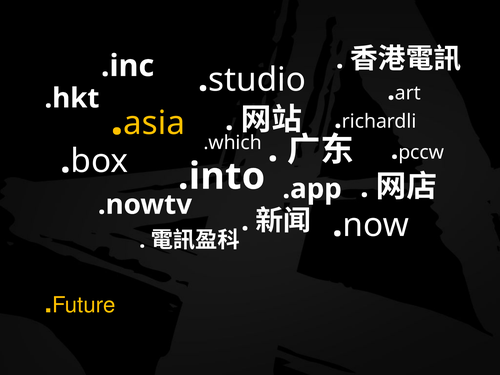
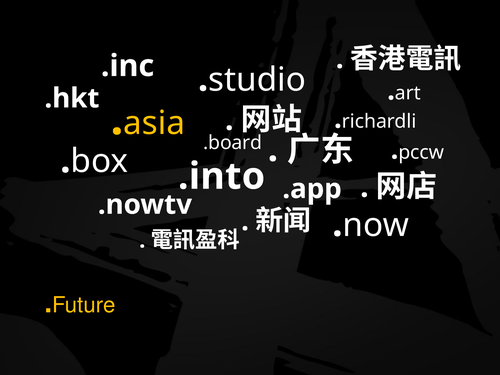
.which: .which -> .board (233, 143)
